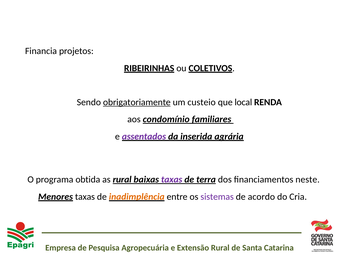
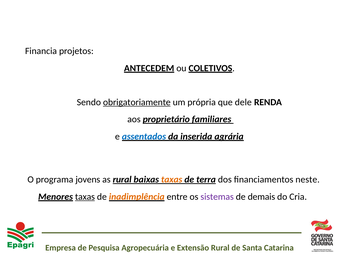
RIBEIRINHAS: RIBEIRINHAS -> ANTECEDEM (149, 68)
custeio: custeio -> própria (202, 102)
local: local -> dele (243, 102)
condomínio: condomínio -> proprietário (166, 120)
assentados colour: purple -> blue (144, 137)
obtida: obtida -> jovens (88, 180)
taxas colour: purple -> orange (172, 180)
taxas underline: none -> present (85, 197)
acordo: acordo -> demais (261, 197)
